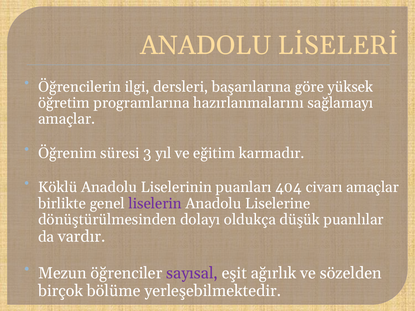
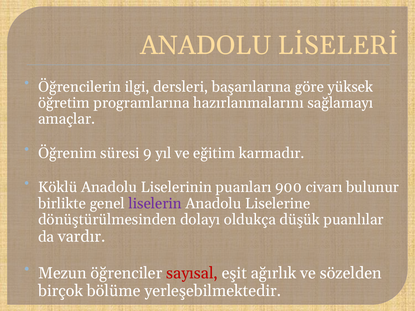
3: 3 -> 9 (147, 153)
404: 404 -> 900 (289, 187)
civarı amaçlar: amaçlar -> bulunur (373, 187)
sayısal colour: purple -> red (192, 274)
